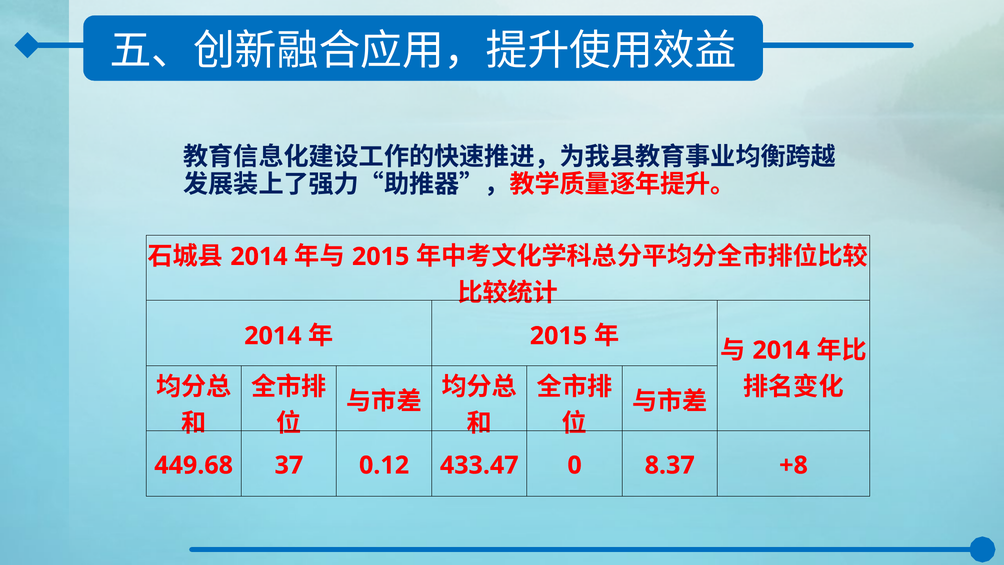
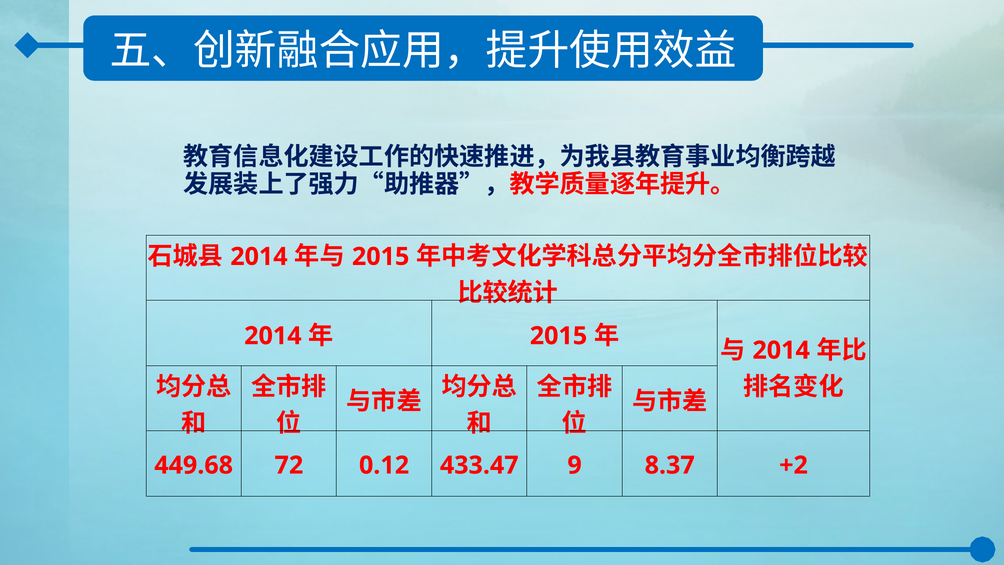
37: 37 -> 72 (289, 465)
0: 0 -> 9 (575, 465)
+8: +8 -> +2 (794, 465)
